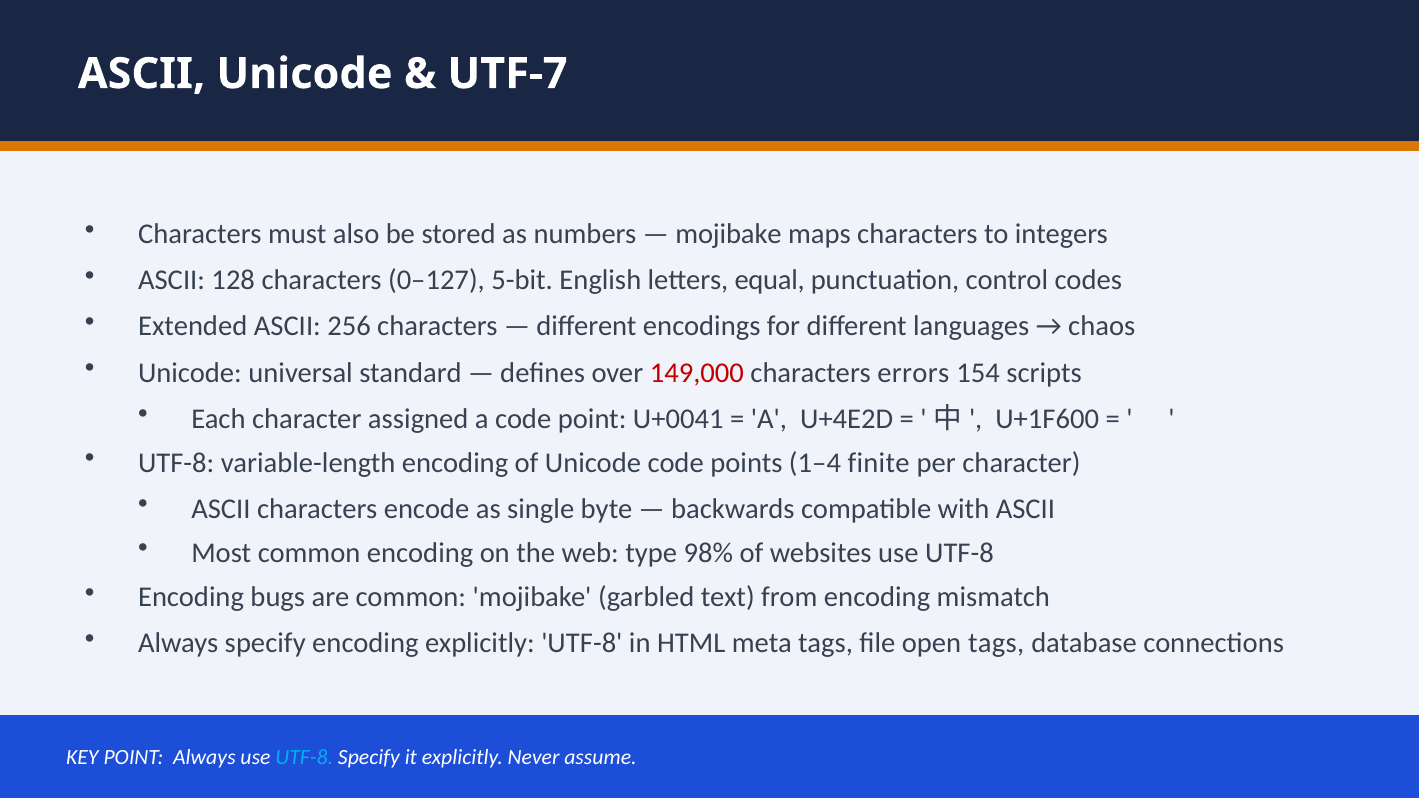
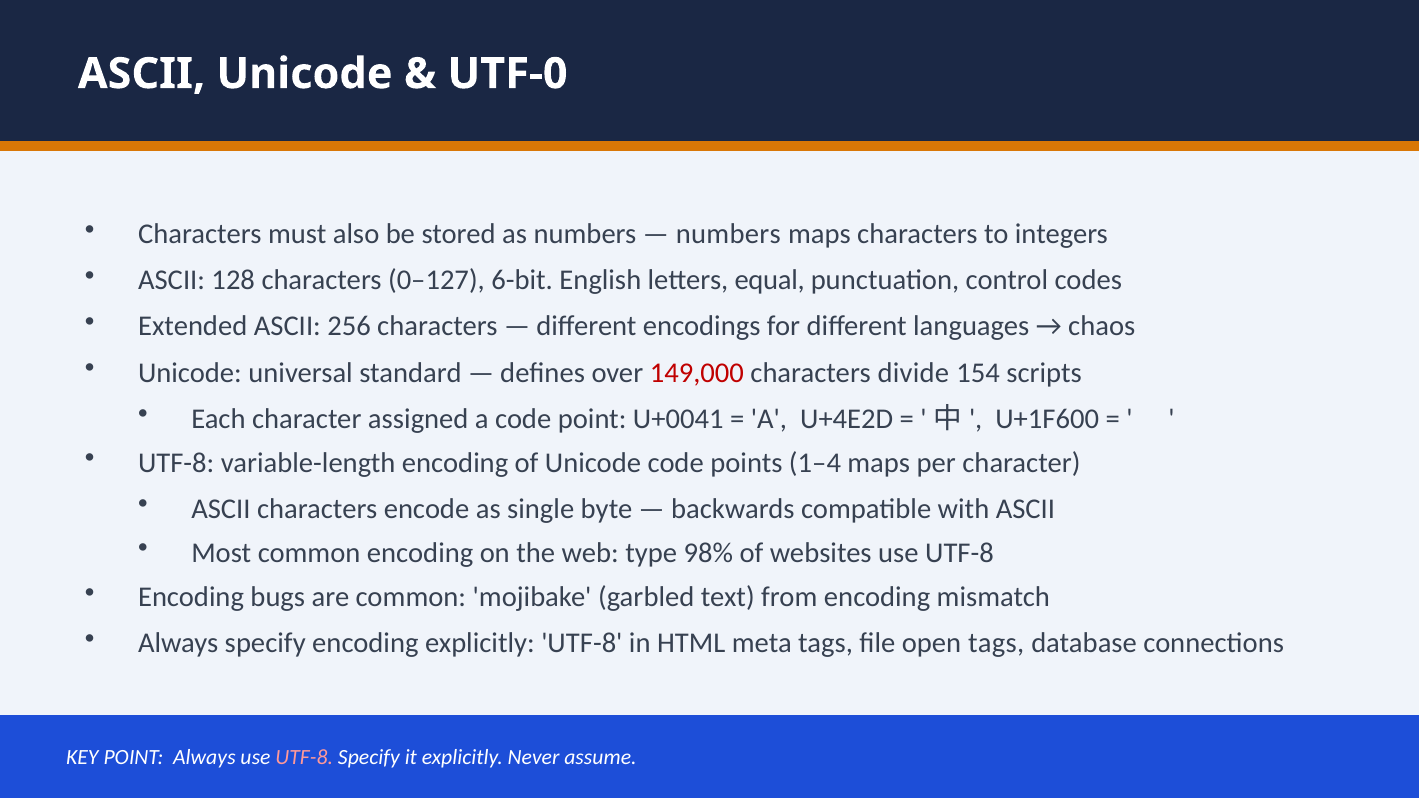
UTF-7: UTF-7 -> UTF-0 (508, 74)
mojibake: mojibake -> numbers (728, 234)
5-bit: 5-bit -> 6-bit (522, 281)
errors: errors -> divide (913, 373)
1–4 finite: finite -> maps (879, 463)
UTF-8 colour: light blue -> pink (304, 758)
